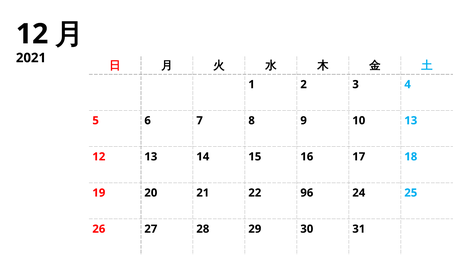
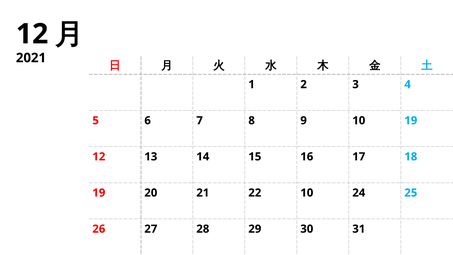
10 13: 13 -> 19 (411, 120)
22 96: 96 -> 10 (307, 193)
